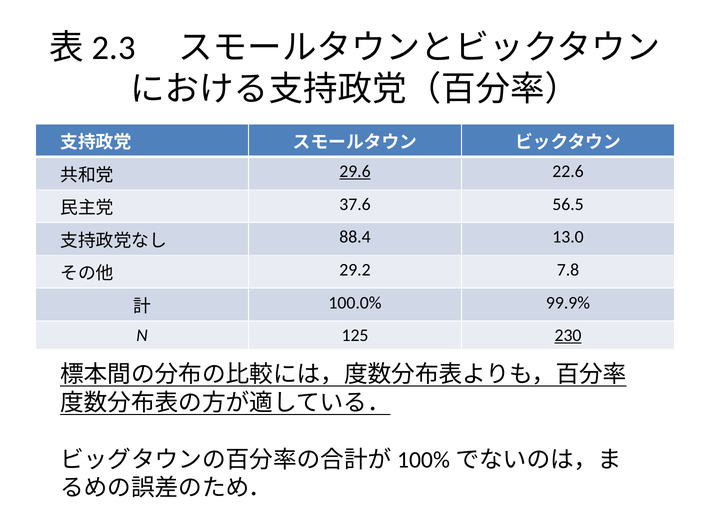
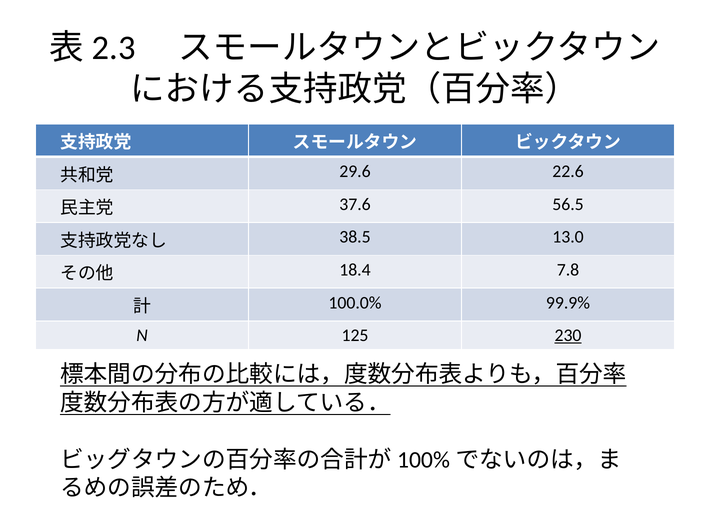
29.6 underline: present -> none (355, 172)
88.4: 88.4 -> 38.5 (355, 237)
29.2: 29.2 -> 18.4 (355, 270)
